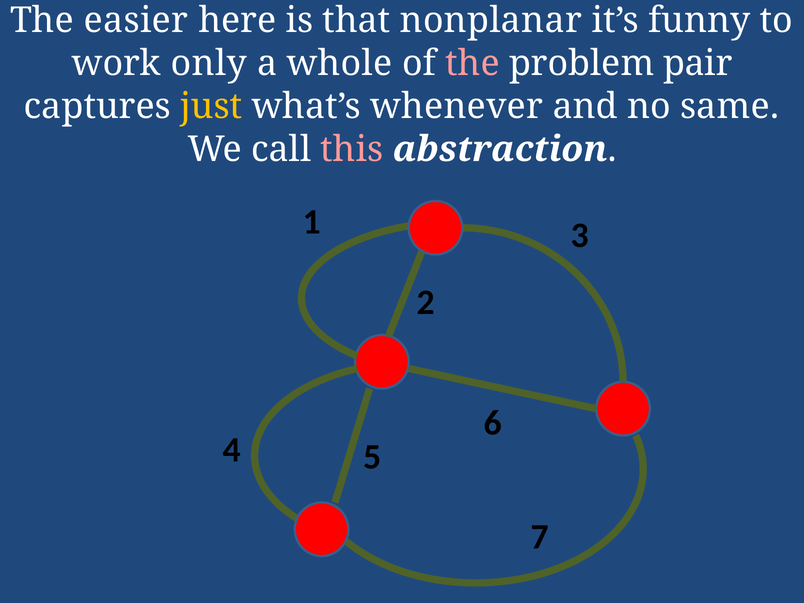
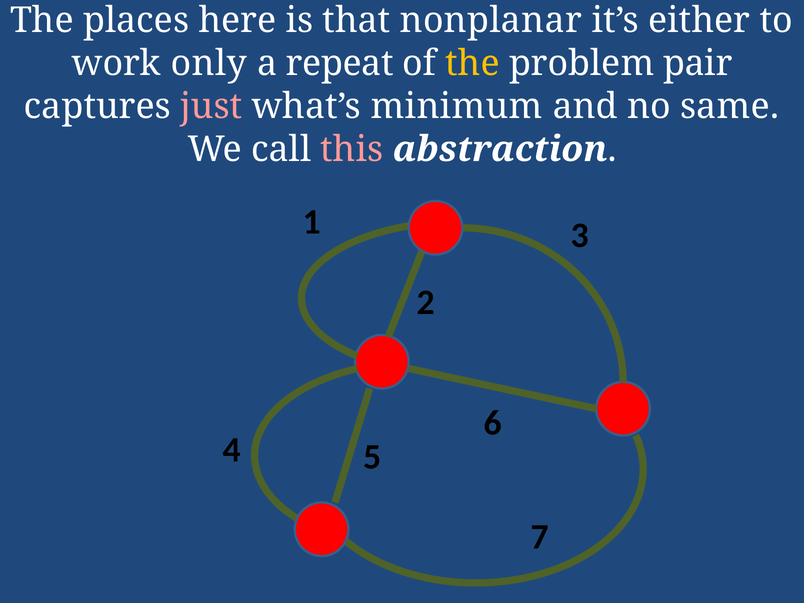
easier: easier -> places (136, 21)
funny: funny -> either (699, 21)
whole: whole -> repeat (340, 63)
the colour: pink -> yellow (473, 63)
just colour: yellow -> pink (211, 106)
whenever: whenever -> minimum (457, 106)
